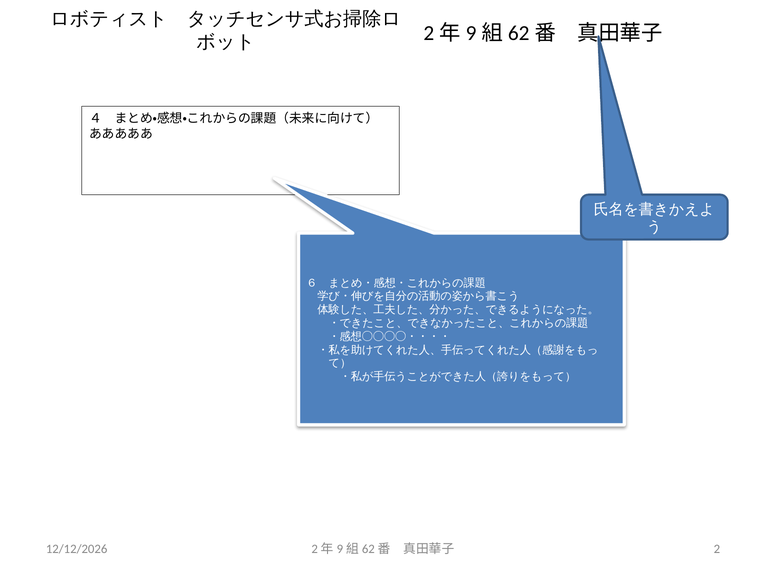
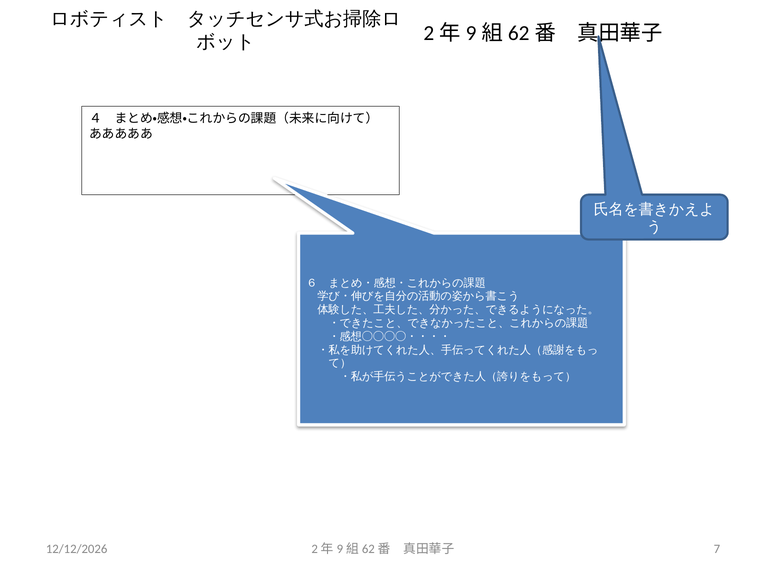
2: 2 -> 7 (717, 549)
